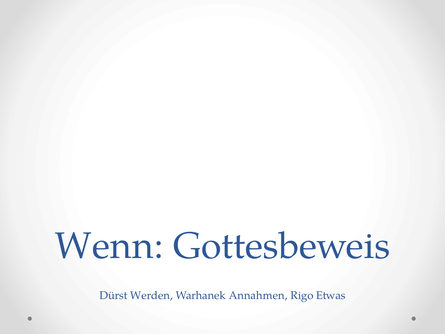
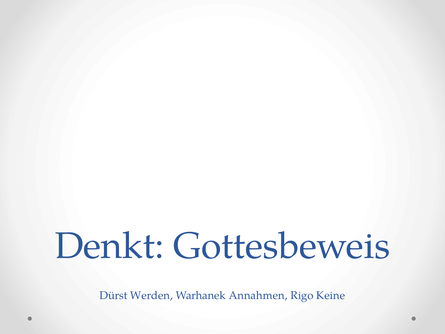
Wenn: Wenn -> Denkt (109, 246)
Etwas: Etwas -> Keine (331, 295)
